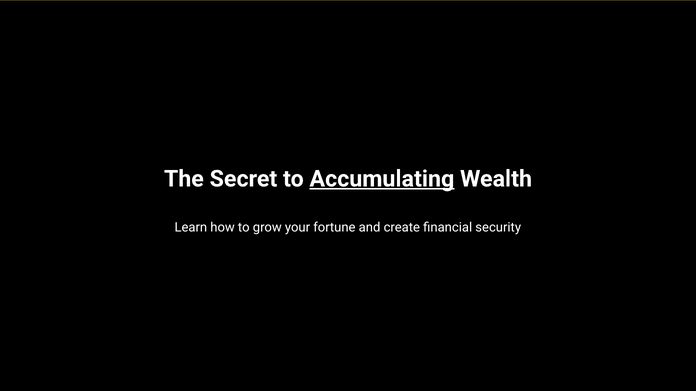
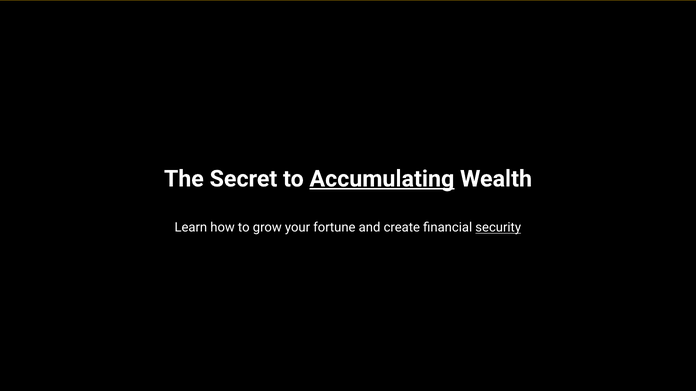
security underline: none -> present (498, 228)
